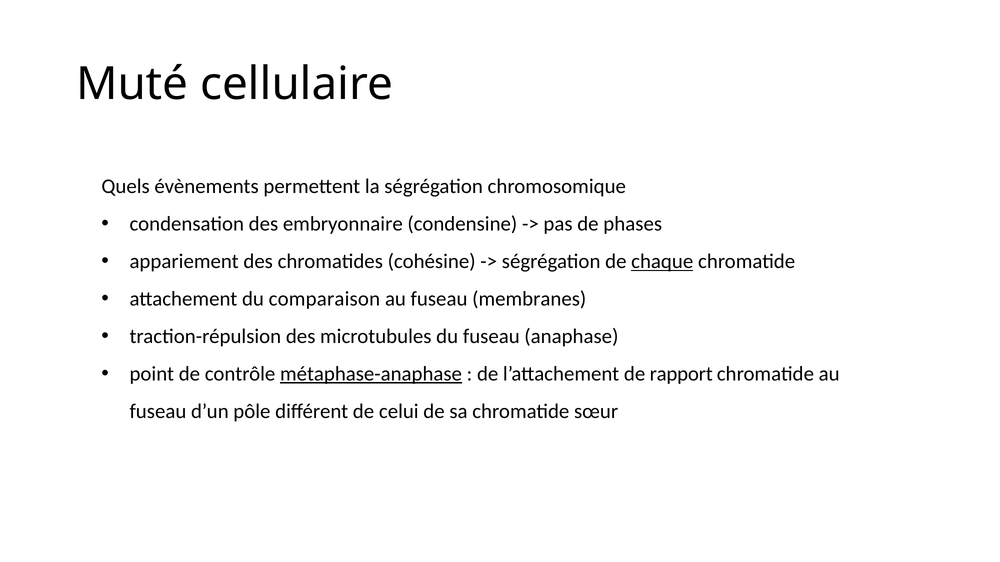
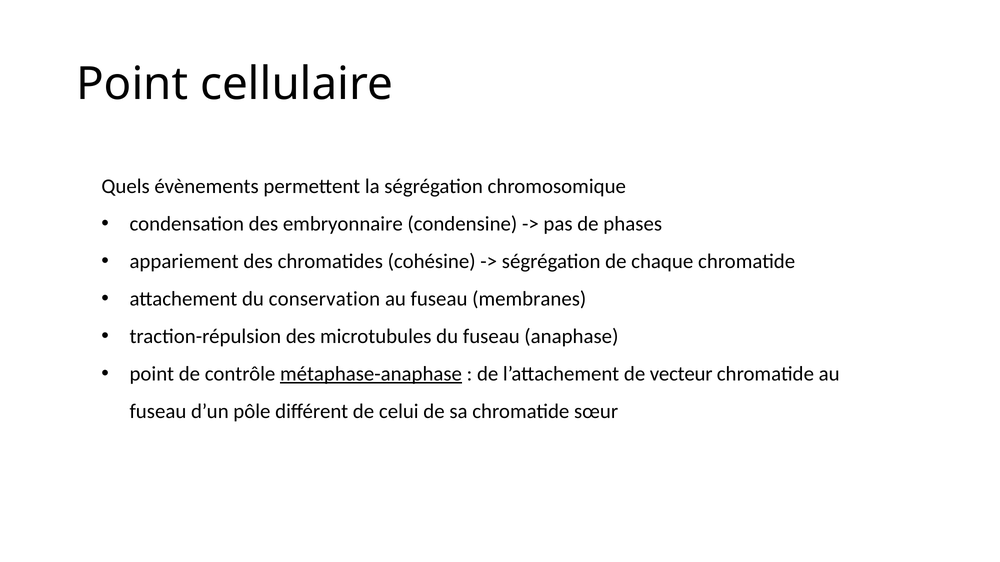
Muté: Muté -> Point (132, 84)
chaque underline: present -> none (662, 262)
comparaison: comparaison -> conservation (324, 299)
rapport: rapport -> vecteur (681, 374)
